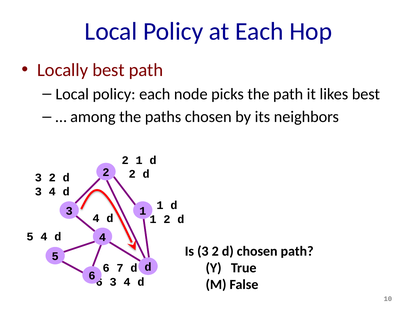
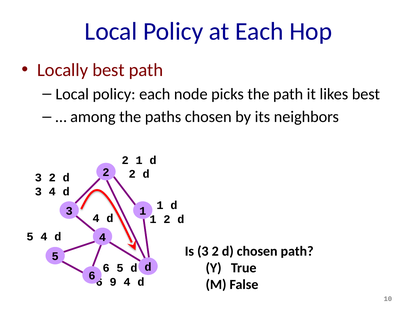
6 7: 7 -> 5 (120, 268)
3: 3 -> 9 (113, 282)
